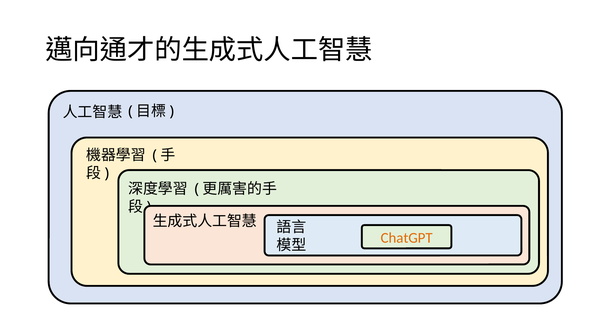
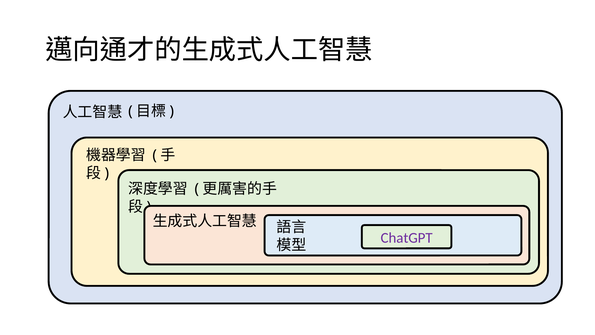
ChatGPT colour: orange -> purple (407, 238)
